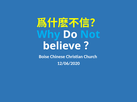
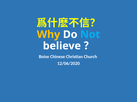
Why colour: light blue -> yellow (49, 35)
